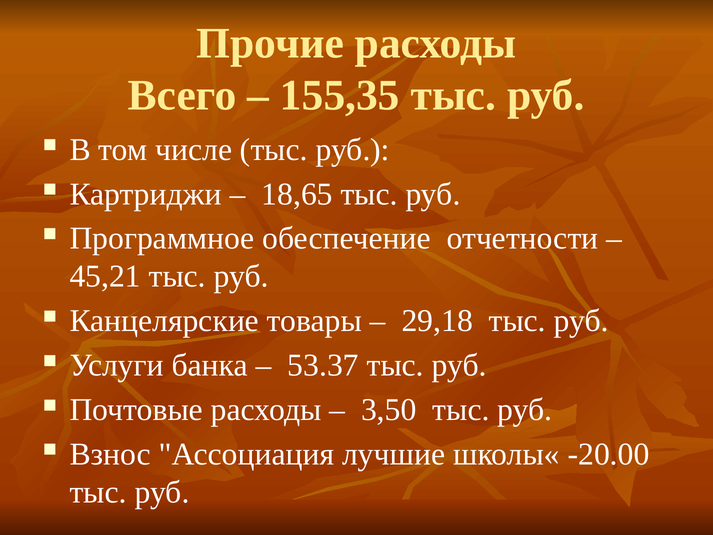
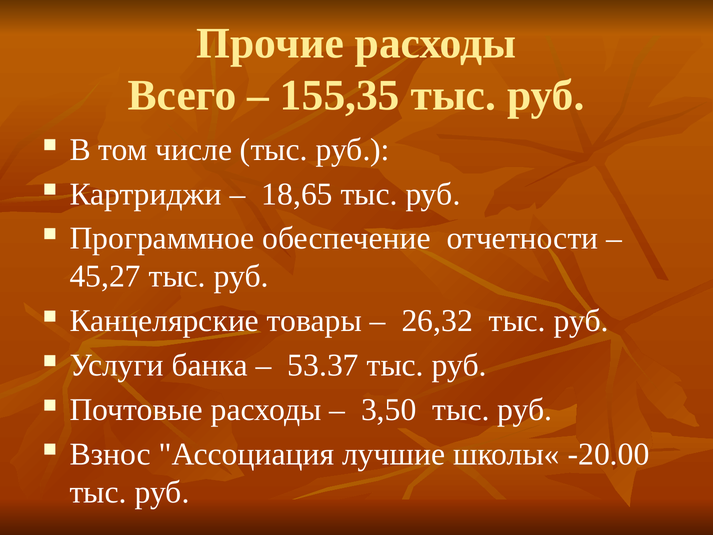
45,21: 45,21 -> 45,27 (105, 276)
29,18: 29,18 -> 26,32 (437, 321)
